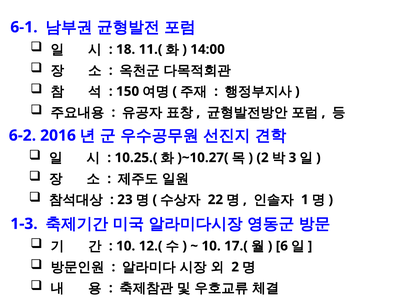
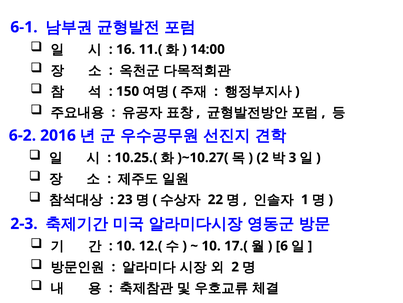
18: 18 -> 16 (126, 49)
1-3: 1-3 -> 2-3 (24, 223)
